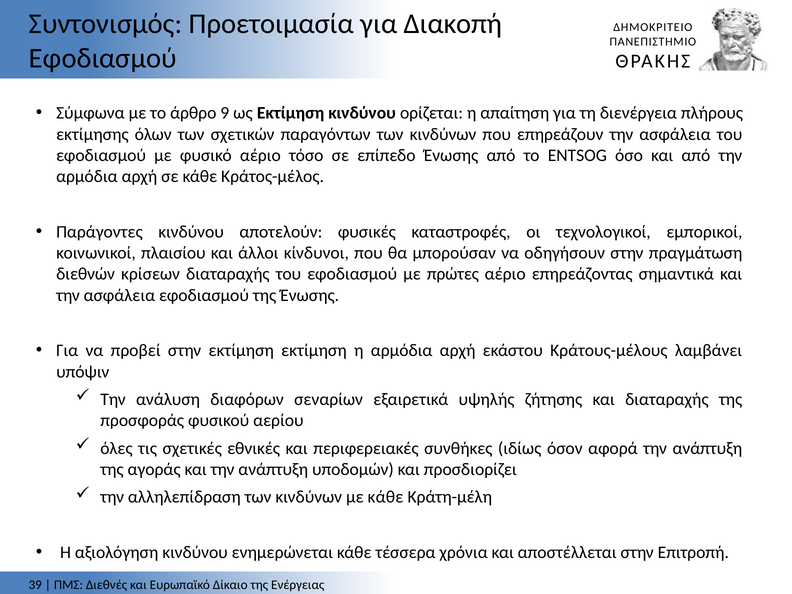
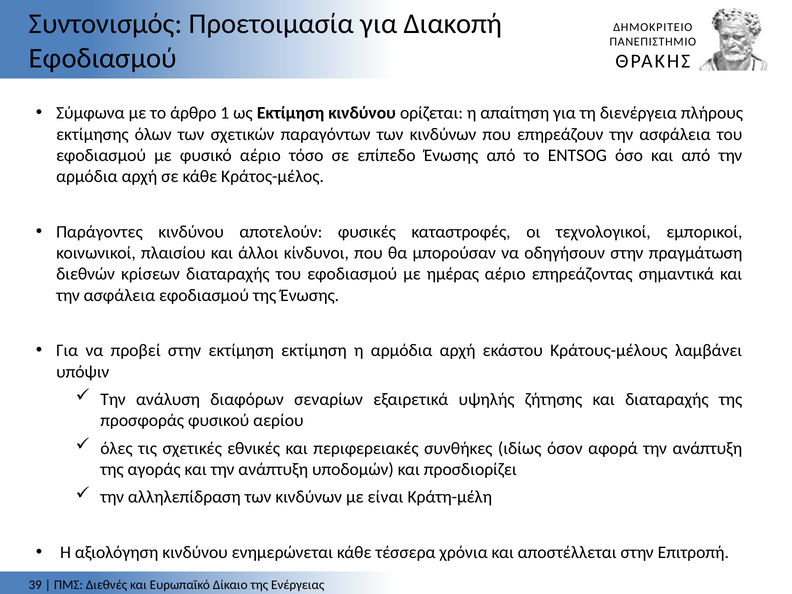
άρθρο 9: 9 -> 1 (225, 113)
πρώτες: πρώτες -> ημέρας (453, 274)
με κάθε: κάθε -> είναι (385, 497)
